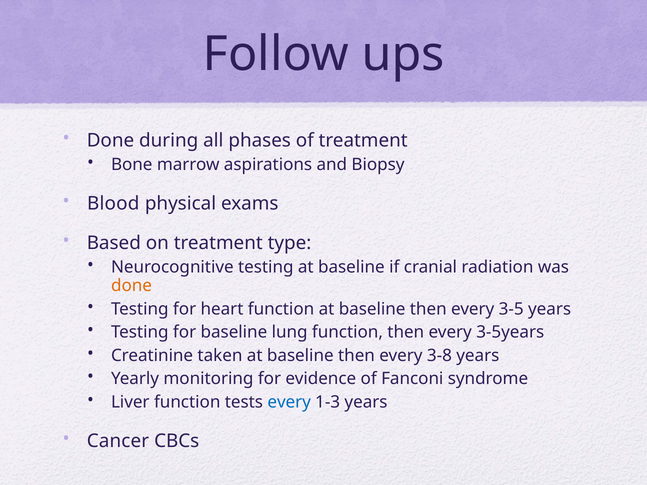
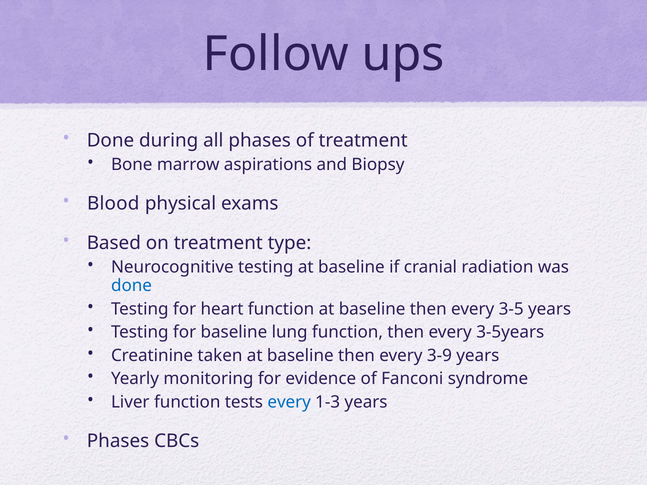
done colour: orange -> blue (131, 286)
3-8: 3-8 -> 3-9 (439, 356)
Cancer: Cancer -> Phases (118, 441)
